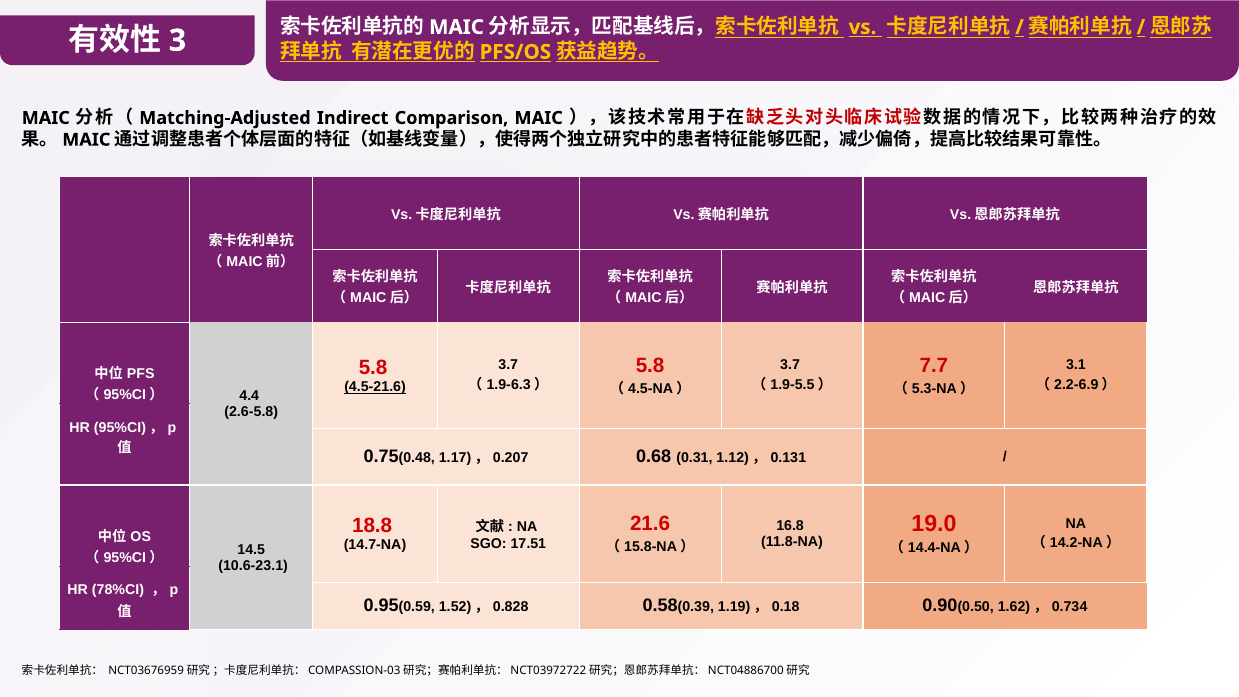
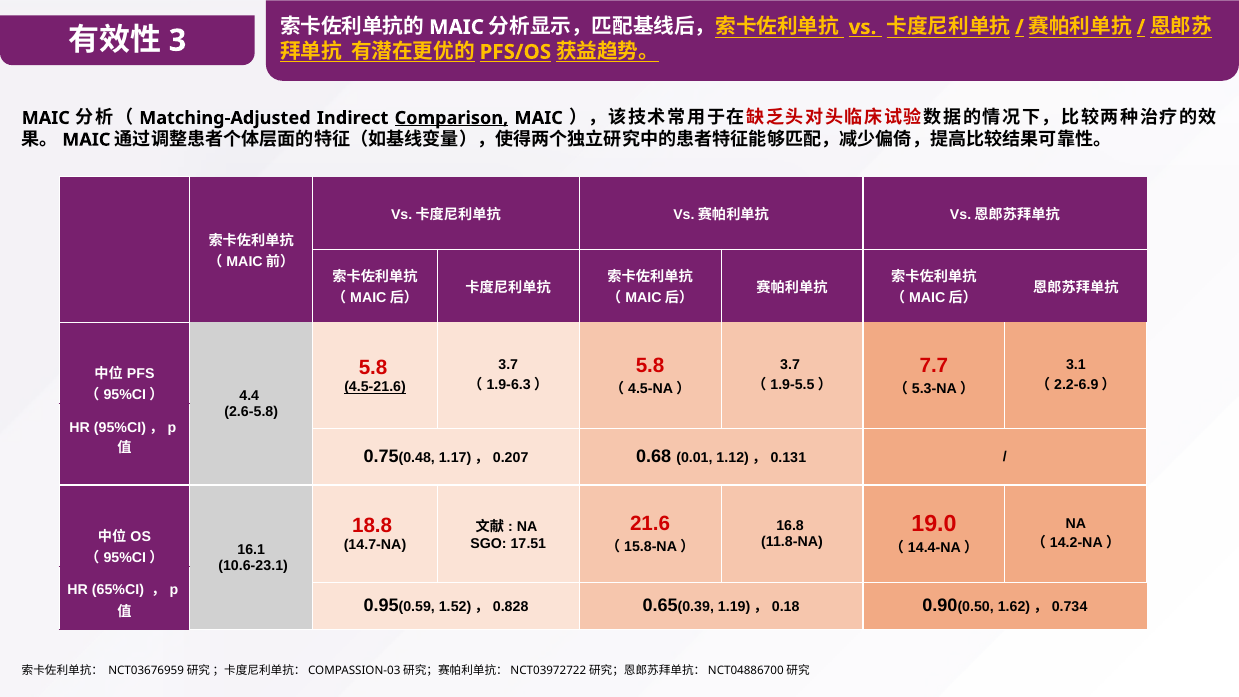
Comparison underline: none -> present (451, 118)
0.31: 0.31 -> 0.01 (694, 458)
14.5: 14.5 -> 16.1 (251, 549)
78%CI: 78%CI -> 65%CI (118, 589)
0.58: 0.58 -> 0.65 (660, 606)
